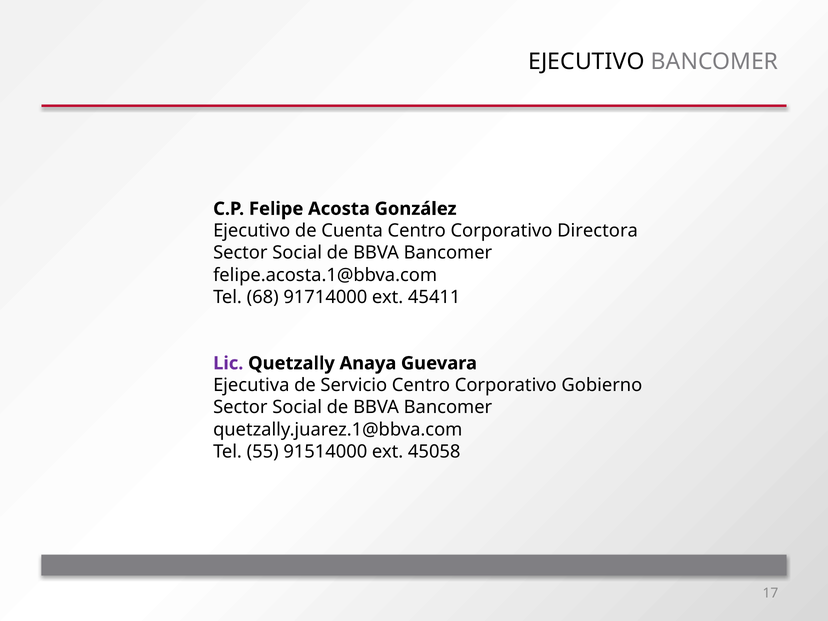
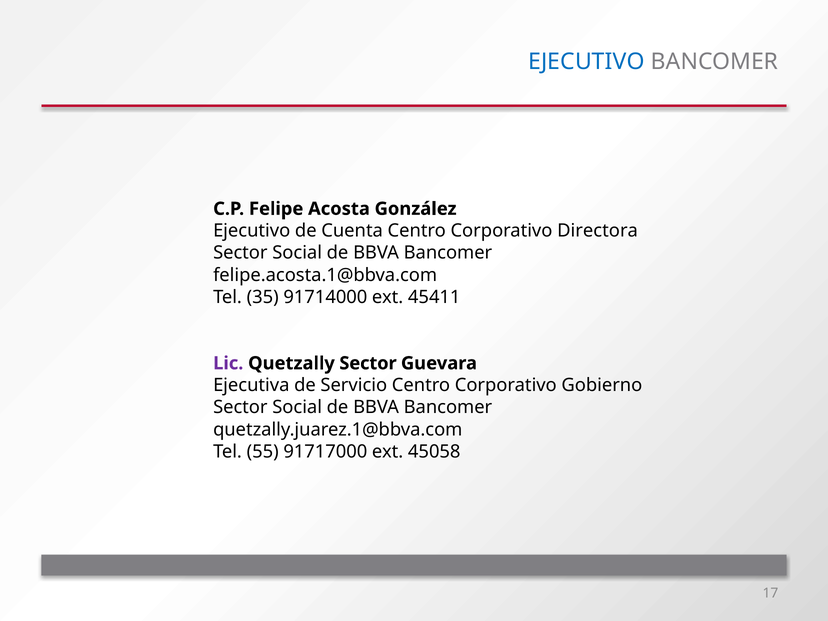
EJECUTIVO colour: black -> blue (586, 62)
68: 68 -> 35 (263, 297)
Quetzally Anaya: Anaya -> Sector (368, 363)
91514000: 91514000 -> 91717000 (325, 452)
